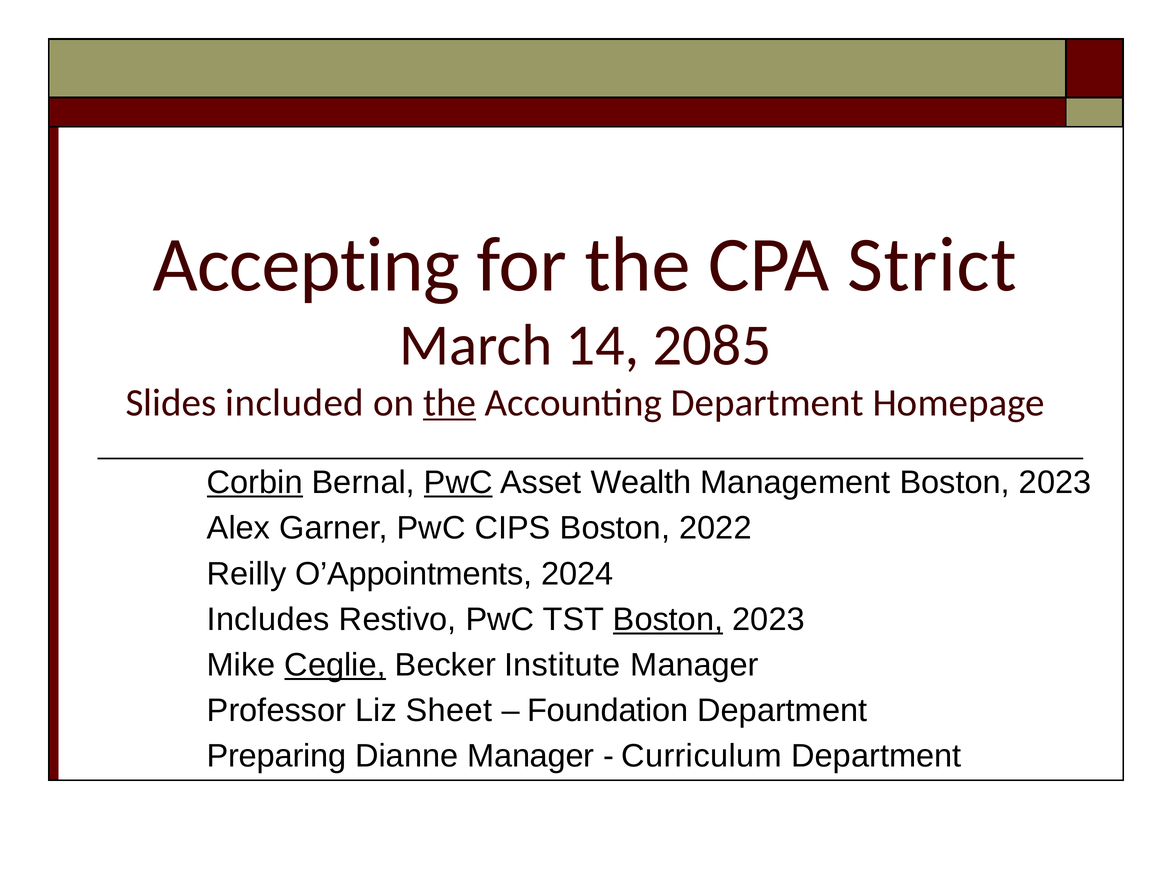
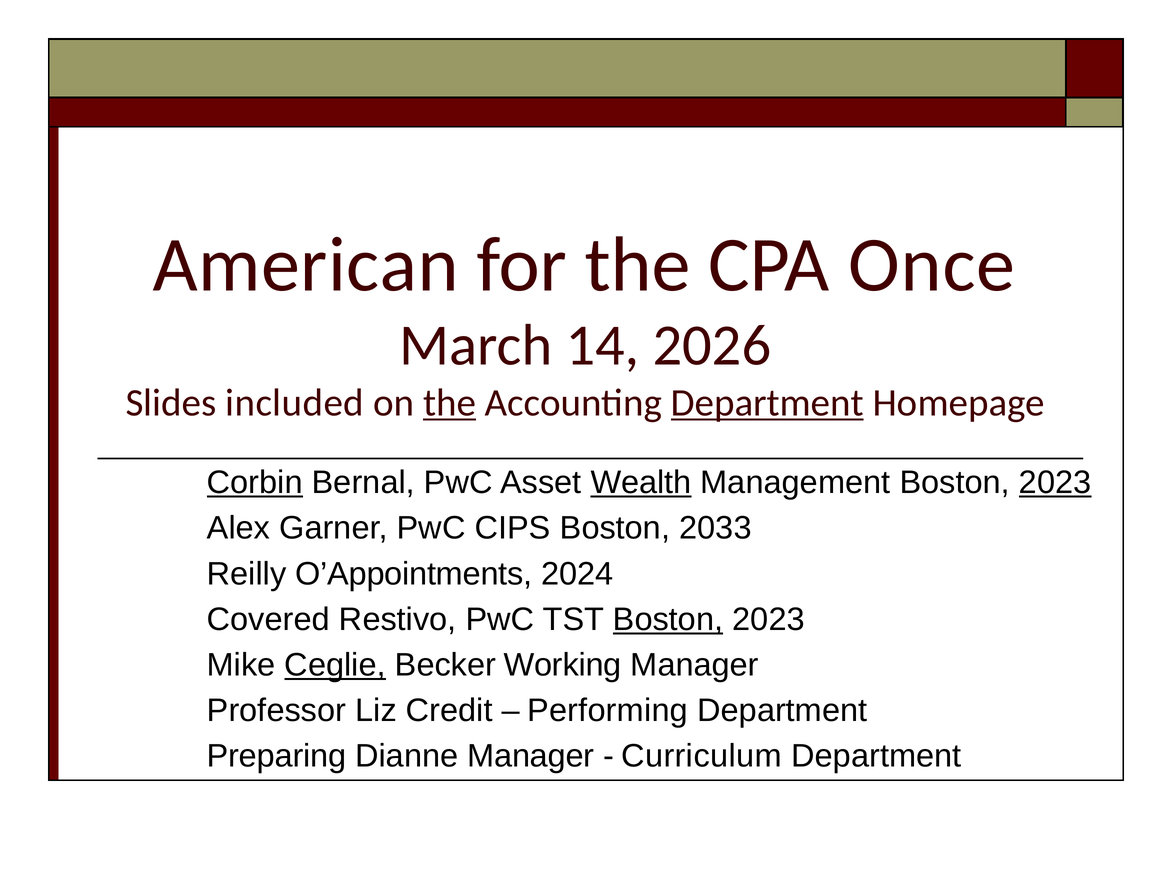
Accepting: Accepting -> American (306, 265)
Strict: Strict -> Once (932, 265)
2085: 2085 -> 2026 (712, 346)
Department underline: none -> present (767, 403)
PwC underline: present -> none (458, 483)
Wealth underline: none -> present (641, 483)
2023 underline: none -> present (1055, 483)
2022: 2022 -> 2033 (715, 528)
Includes: Includes -> Covered (268, 619)
Institute: Institute -> Working (563, 665)
Sheet: Sheet -> Credit (449, 711)
Foundation: Foundation -> Performing (608, 711)
